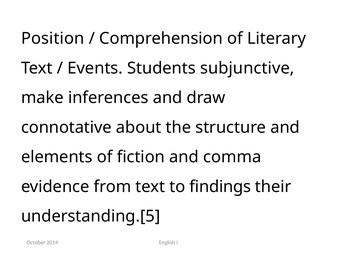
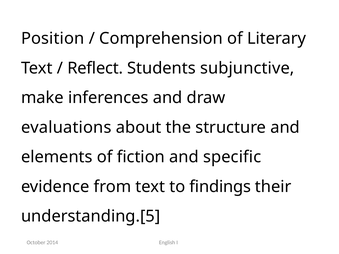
Events: Events -> Reflect (95, 68)
connotative: connotative -> evaluations (66, 127)
comma: comma -> specific (232, 157)
